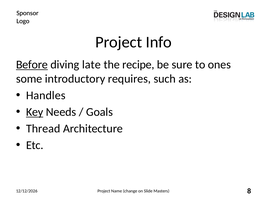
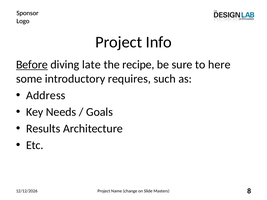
ones: ones -> here (219, 65)
Handles: Handles -> Address (46, 96)
Key underline: present -> none (35, 112)
Thread: Thread -> Results (43, 129)
